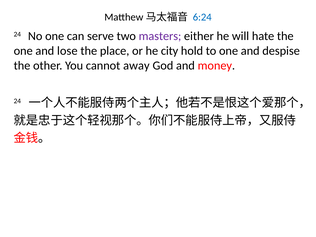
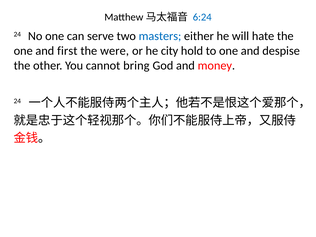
masters colour: purple -> blue (160, 36)
lose: lose -> first (67, 51)
place: place -> were (115, 51)
away: away -> bring (136, 66)
